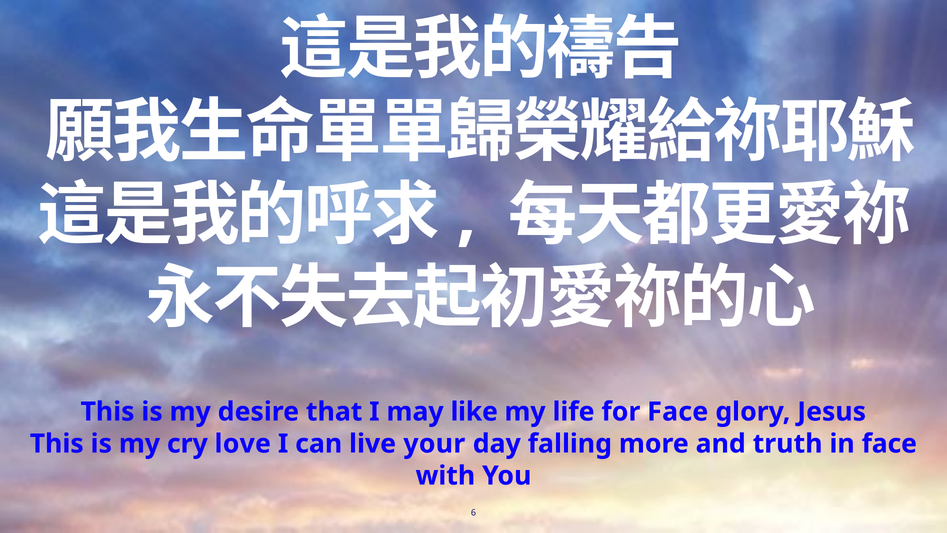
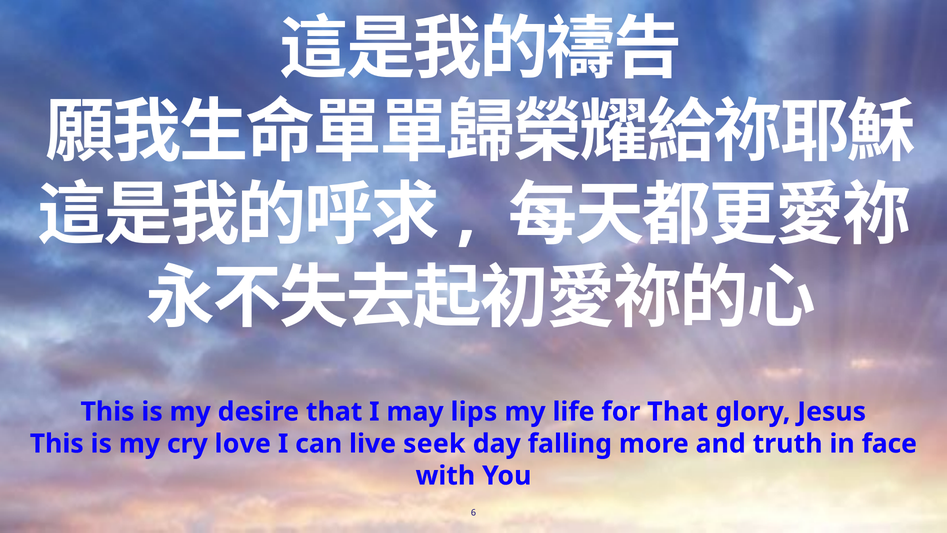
like: like -> lips (474, 412)
for Face: Face -> That (678, 412)
your: your -> seek (434, 444)
